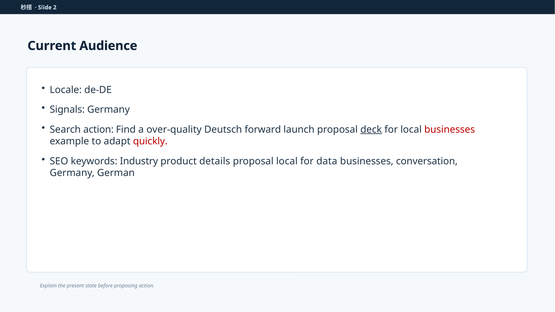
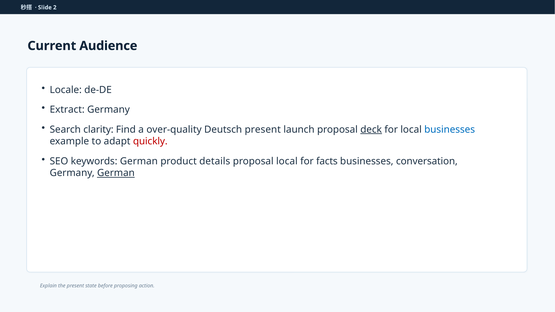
Signals: Signals -> Extract (67, 110)
Search action: action -> clarity (98, 130)
Deutsch forward: forward -> present (263, 130)
businesses colour: red -> blue (450, 130)
keywords Industry: Industry -> German (139, 161)
data: data -> facts (327, 161)
German underline: none -> present (116, 173)
